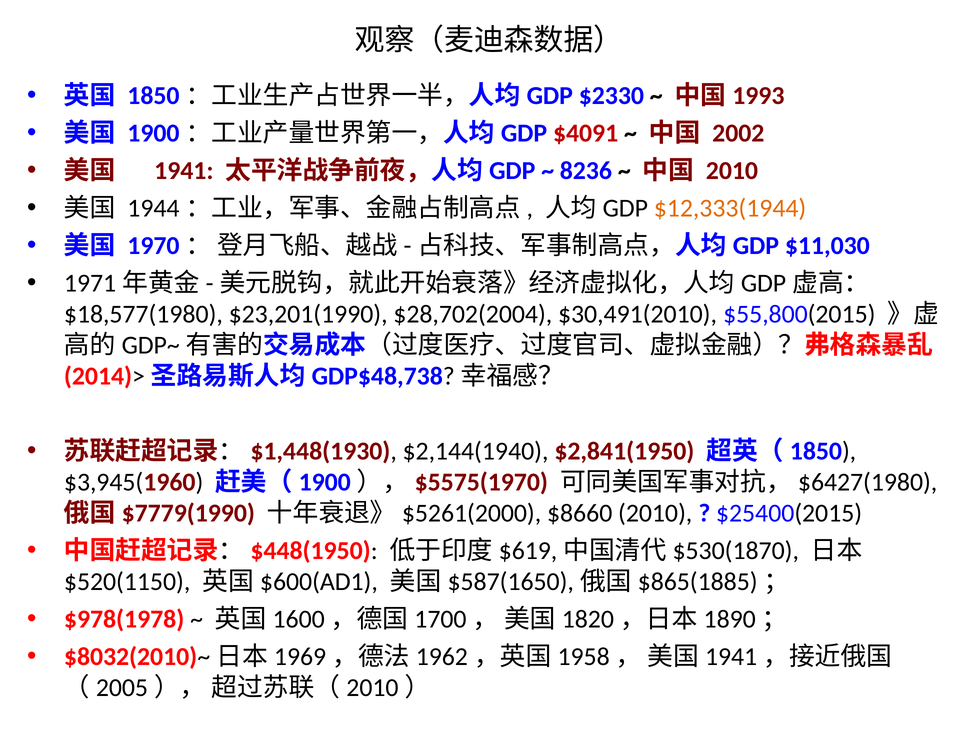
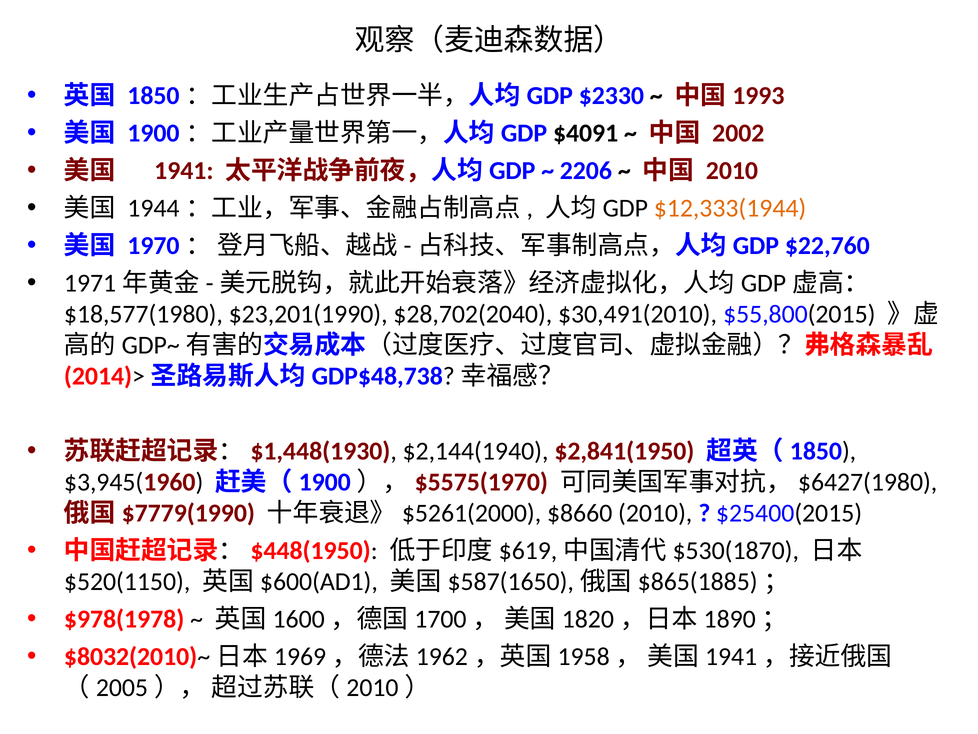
$4091 colour: red -> black (586, 133)
8236: 8236 -> 2206 (586, 171)
$11,030: $11,030 -> $22,760 (827, 246)
$28,702(2004: $28,702(2004 -> $28,702(2040 (473, 314)
